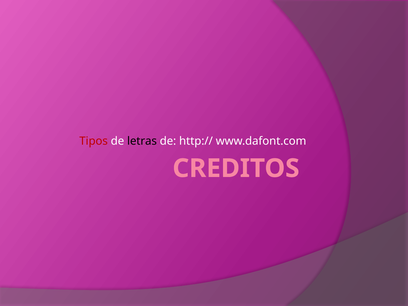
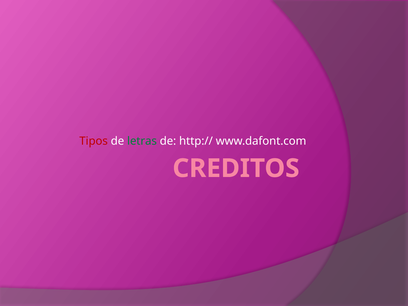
letras colour: black -> green (142, 141)
